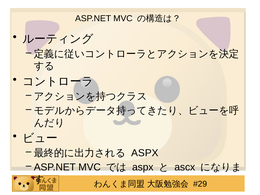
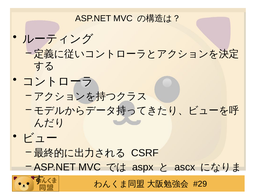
ASPX: ASPX -> CSRF (145, 153)
